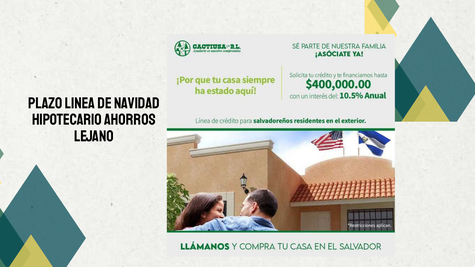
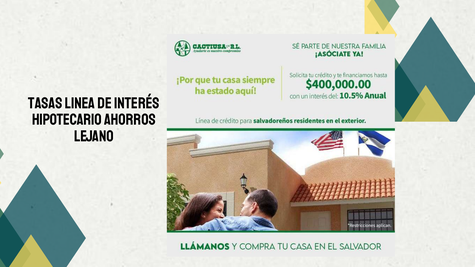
PLAZO: PLAZO -> TASAS (45, 103)
NAVIDAD: NAVIDAD -> INTERÉS (137, 103)
